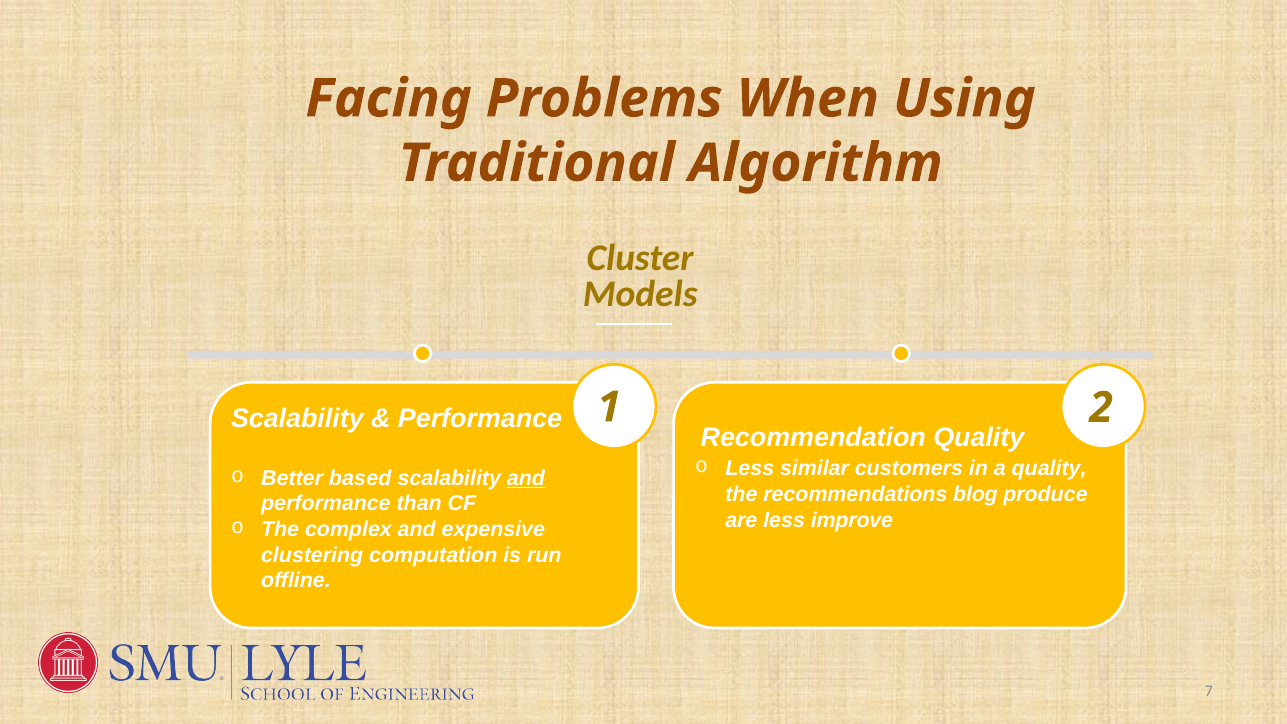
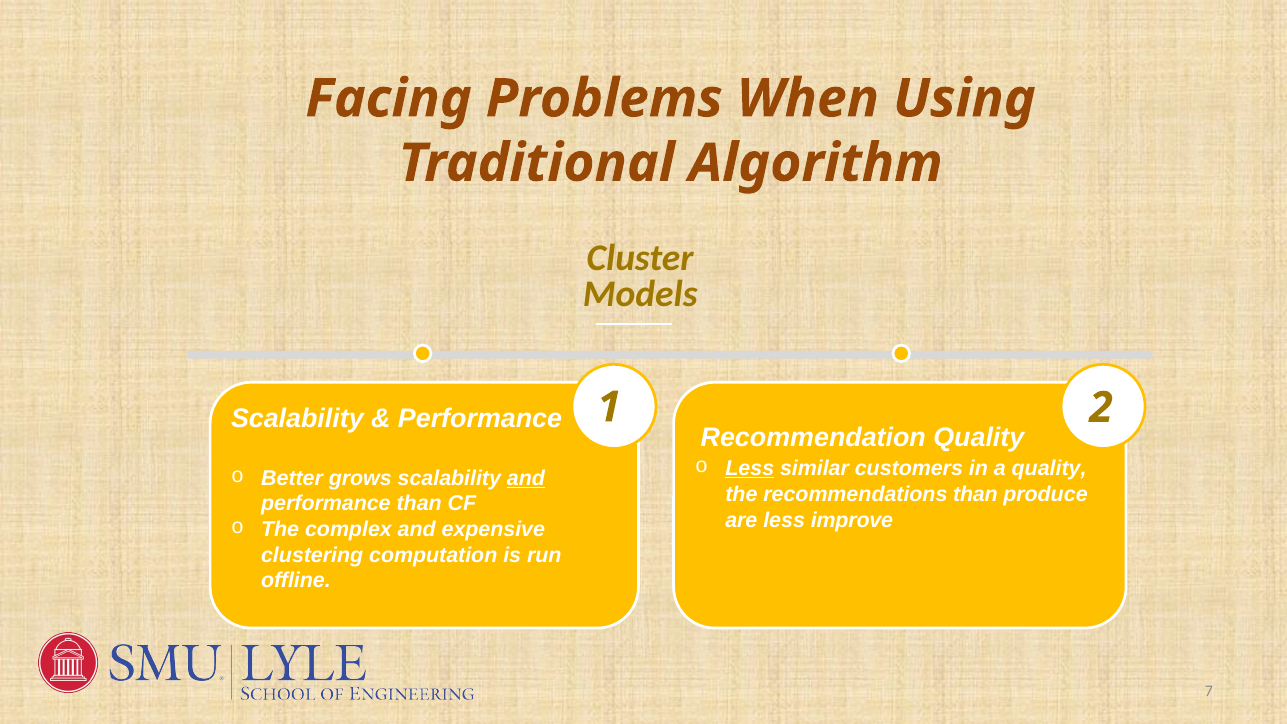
Less underline: none -> present (750, 468)
based: based -> grows (360, 478)
recommendations blog: blog -> than (975, 494)
